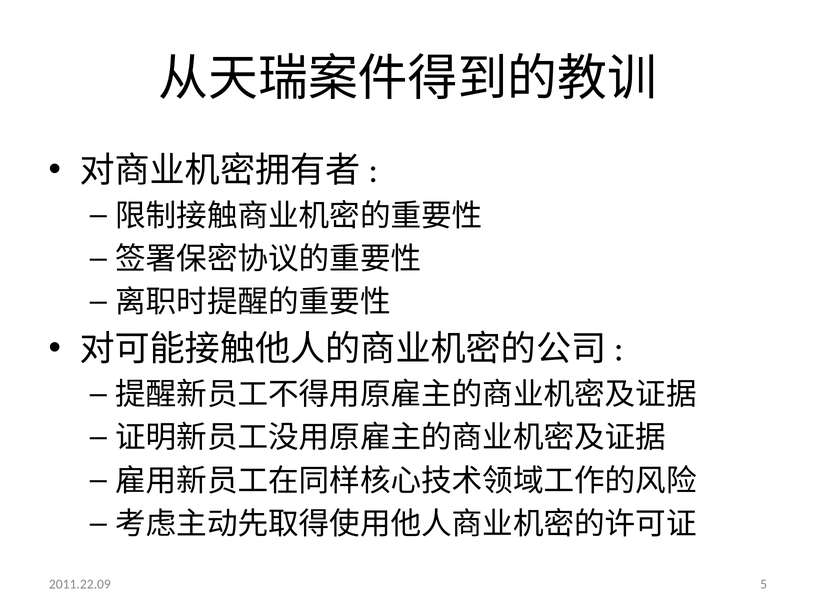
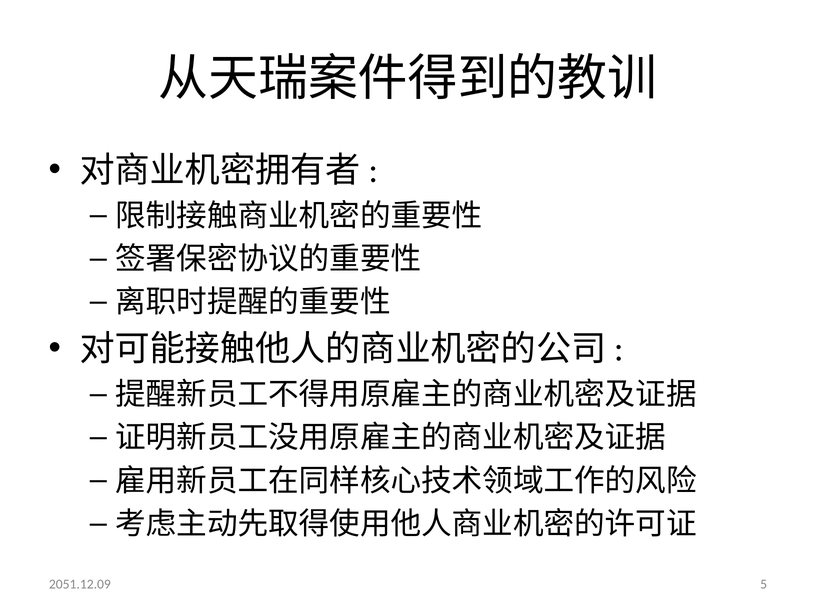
2011.22.09: 2011.22.09 -> 2051.12.09 (80, 584)
